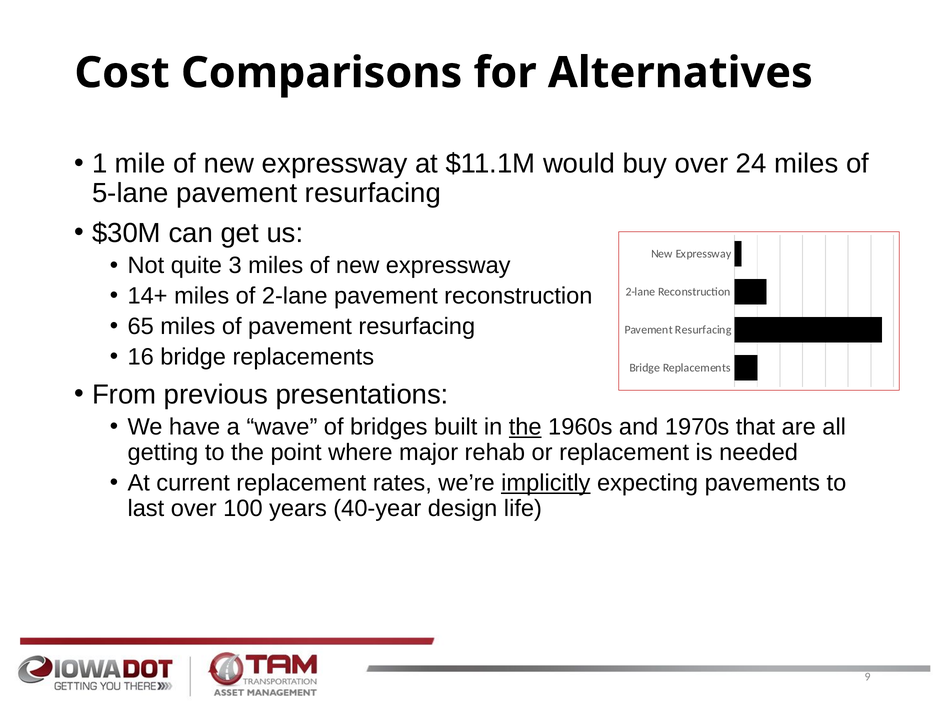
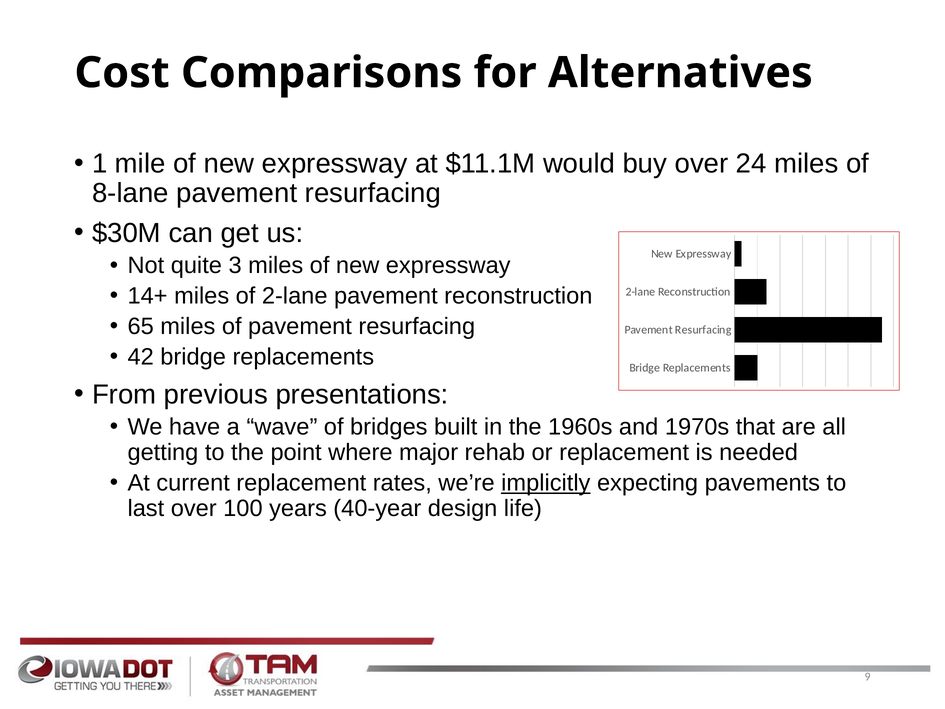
5-lane: 5-lane -> 8-lane (130, 193)
16: 16 -> 42 (141, 357)
the underline: present -> none (525, 427)
